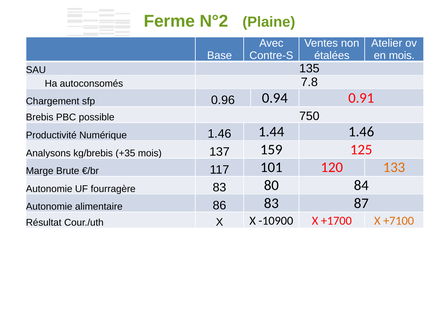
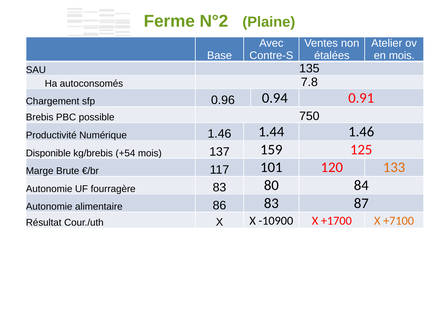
Analysons: Analysons -> Disponible (48, 153)
+35: +35 -> +54 (125, 153)
